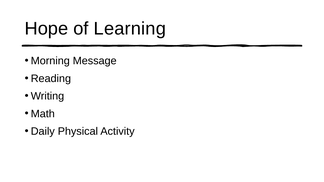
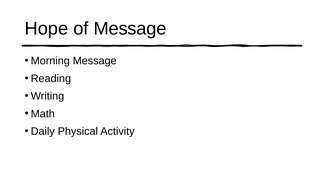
of Learning: Learning -> Message (130, 29)
